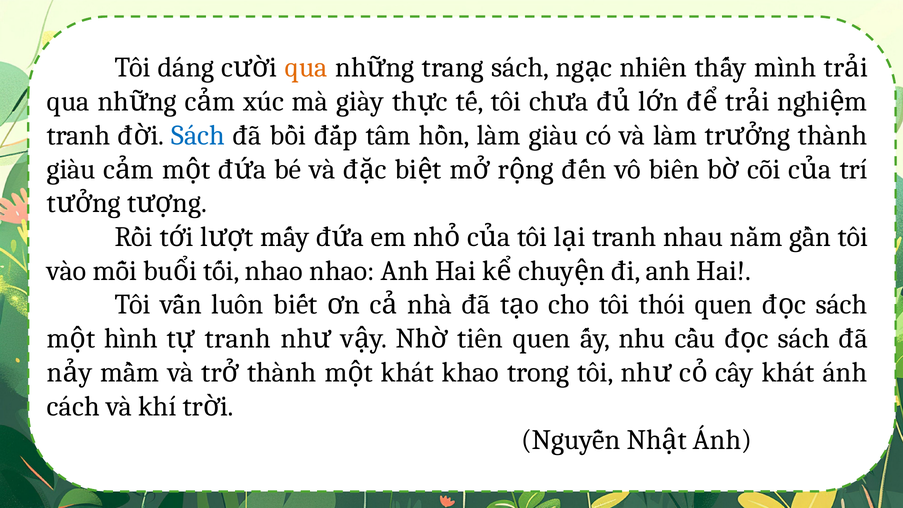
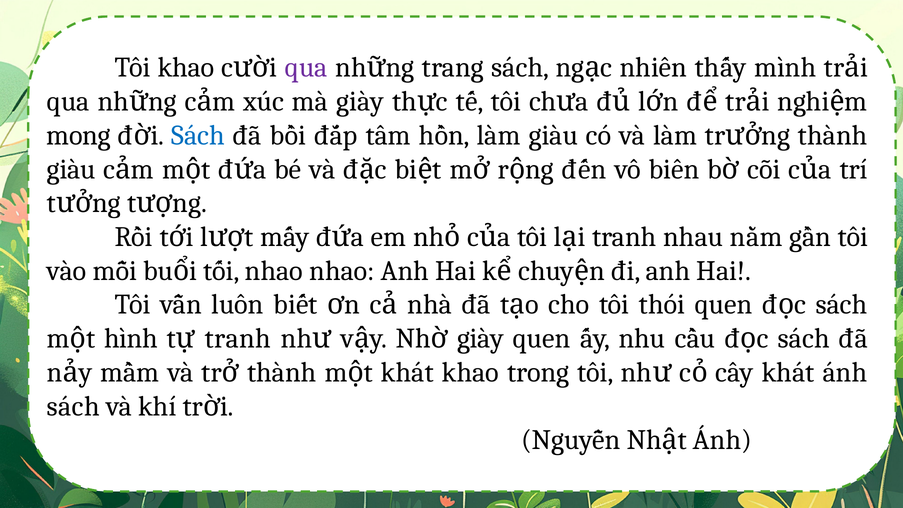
Tôi dáng: dáng -> khao (186, 68)
qua colour: orange -> purple (306, 68)
tranh: tranh -> mong (79, 135)
tiên: tiên -> giày (480, 338)
cách: cách -> sách (73, 406)
